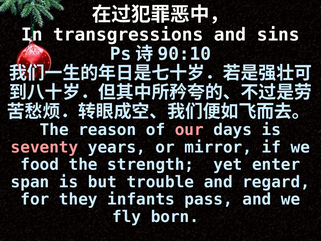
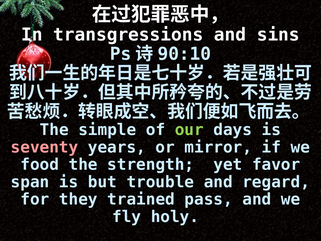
reason: reason -> simple (107, 130)
our colour: pink -> light green (189, 130)
enter: enter -> favor (276, 164)
infants: infants -> trained (141, 199)
born: born -> holy (175, 216)
